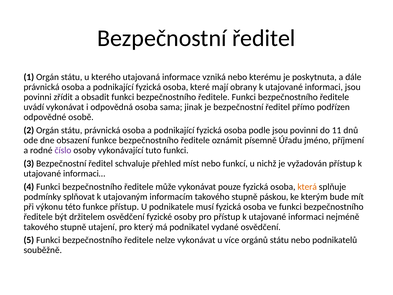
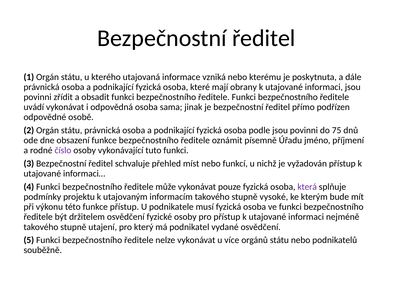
11: 11 -> 75 (337, 130)
která colour: orange -> purple (307, 187)
splňovat: splňovat -> projektu (79, 197)
páskou: páskou -> vysoké (274, 197)
